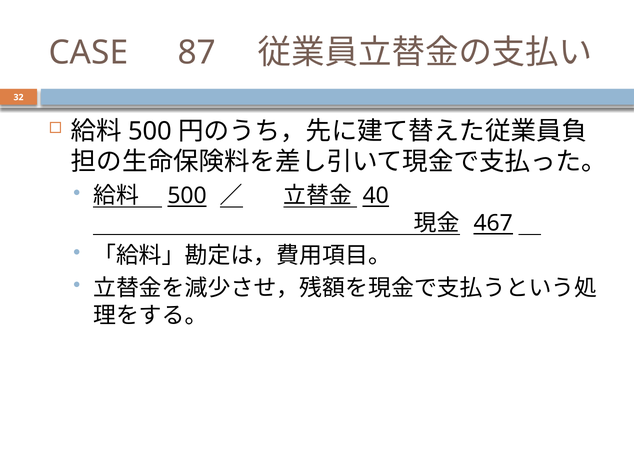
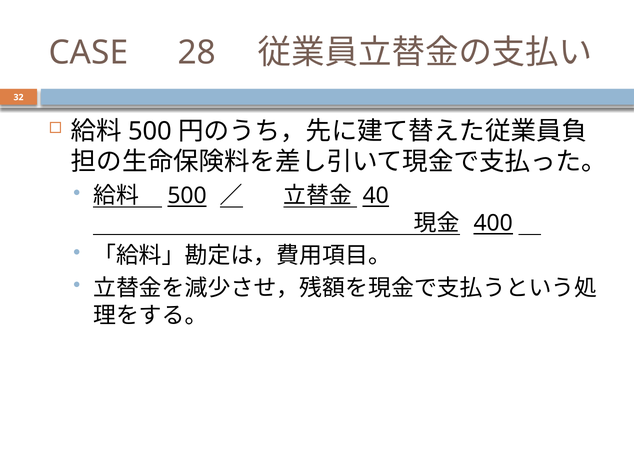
87: 87 -> 28 (197, 53)
467: 467 -> 400 (493, 223)
